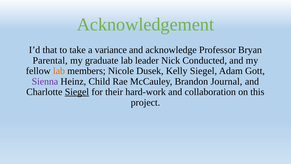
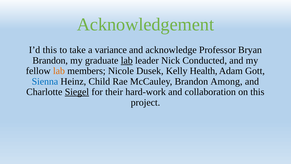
I’d that: that -> this (50, 50)
Parental: Parental -> Brandon (50, 60)
lab underline: none -> present (127, 60)
Kelly Siegel: Siegel -> Health (204, 71)
Sienna colour: purple -> blue (45, 81)
Journal: Journal -> Among (226, 81)
